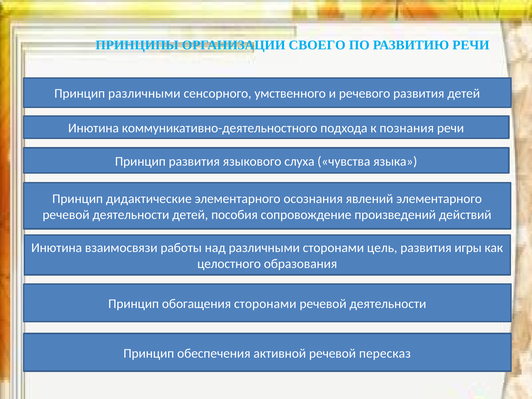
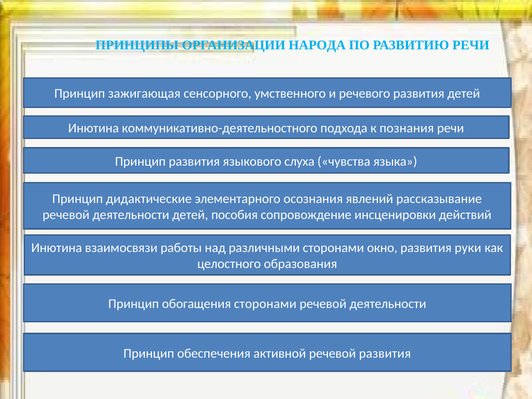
СВОЕГО: СВОЕГО -> НАРОДА (317, 45)
Принцип различными: различными -> зажигающая (144, 94)
явлений элементарного: элементарного -> рассказывание (439, 199)
произведений: произведений -> инсценировки (395, 215)
цель: цель -> окно (382, 248)
игры: игры -> руки (468, 248)
речевой пересказ: пересказ -> развития (385, 353)
